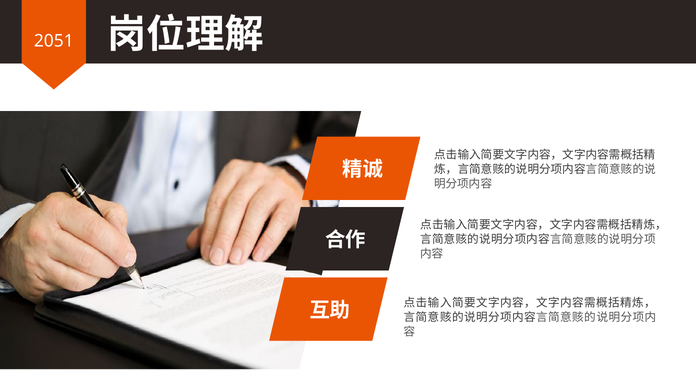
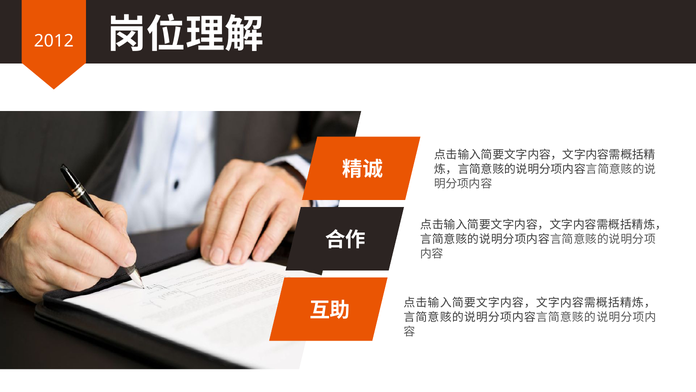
2051: 2051 -> 2012 (54, 41)
